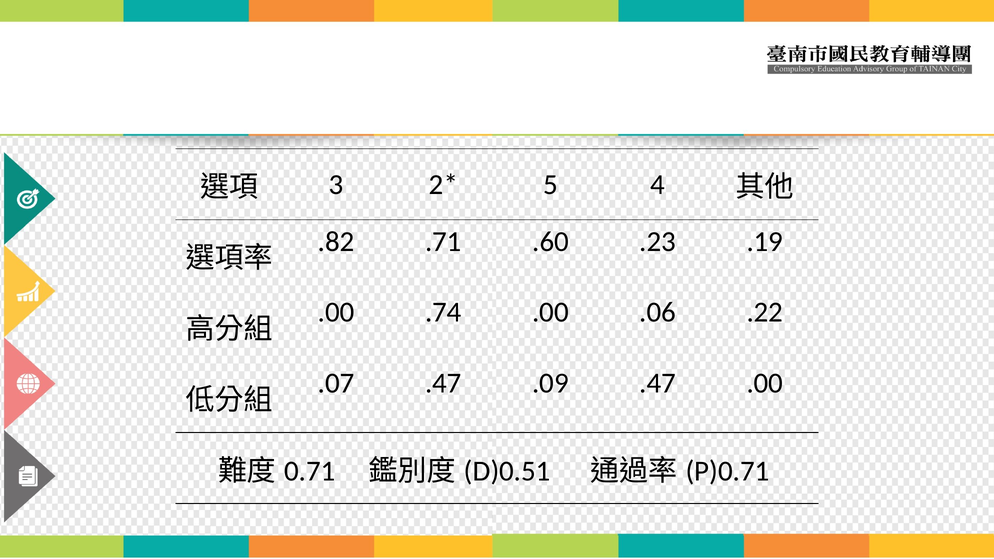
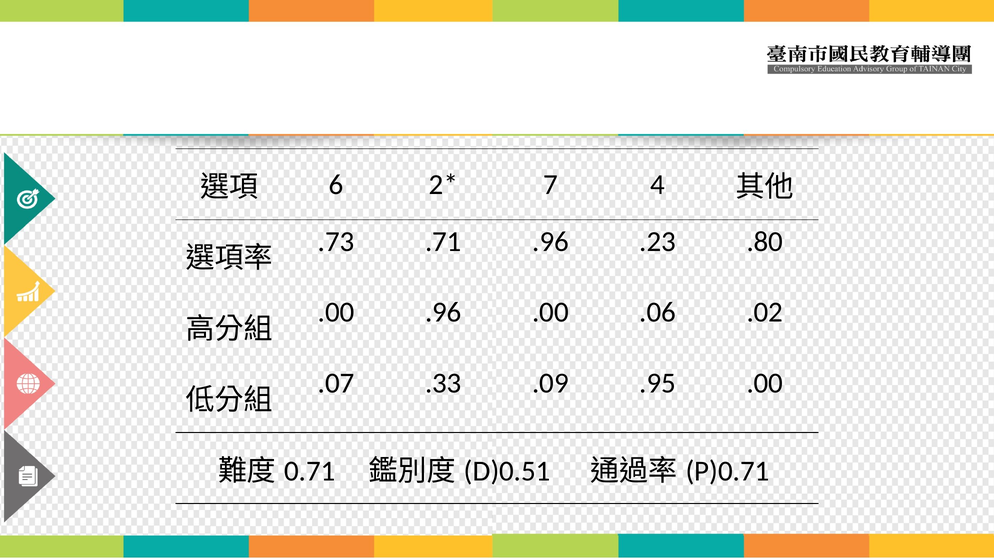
3: 3 -> 6 (336, 185)
5: 5 -> 7 (551, 185)
.82: .82 -> .73 (336, 241)
.71 .60: .60 -> .96 (551, 241)
.19: .19 -> .80 (765, 241)
.00 .74: .74 -> .96 (443, 312)
.22: .22 -> .02 (765, 312)
.07 .47: .47 -> .33 (443, 383)
.09 .47: .47 -> .95 (658, 383)
